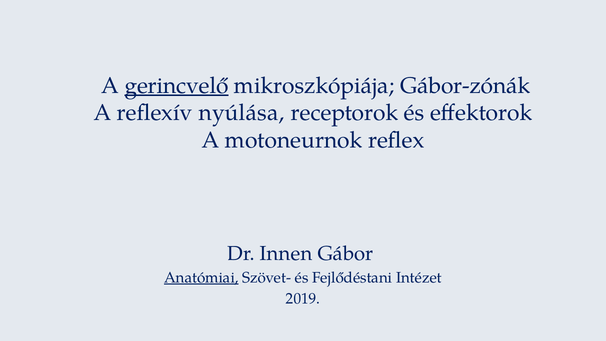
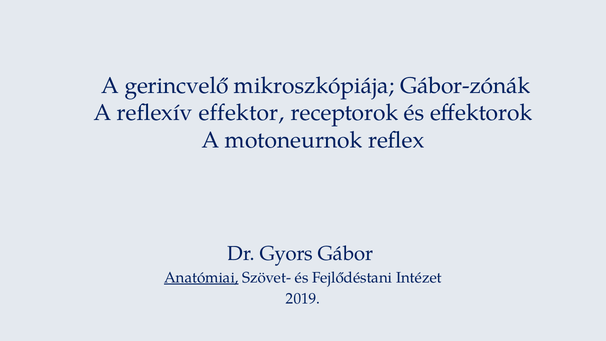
gerincvelő underline: present -> none (177, 86)
nyúlása: nyúlása -> effektor (241, 113)
Innen: Innen -> Gyors (286, 254)
